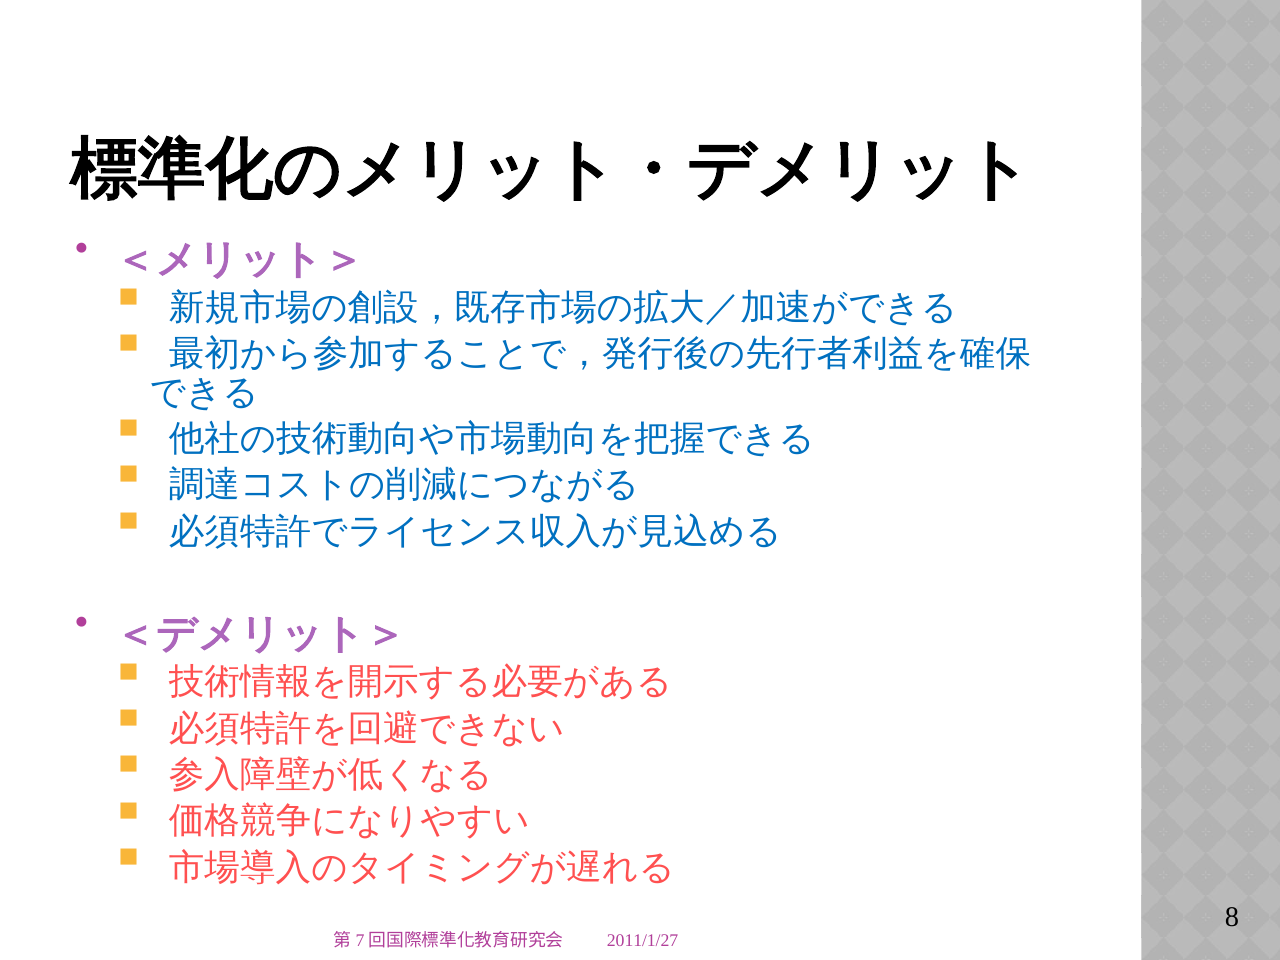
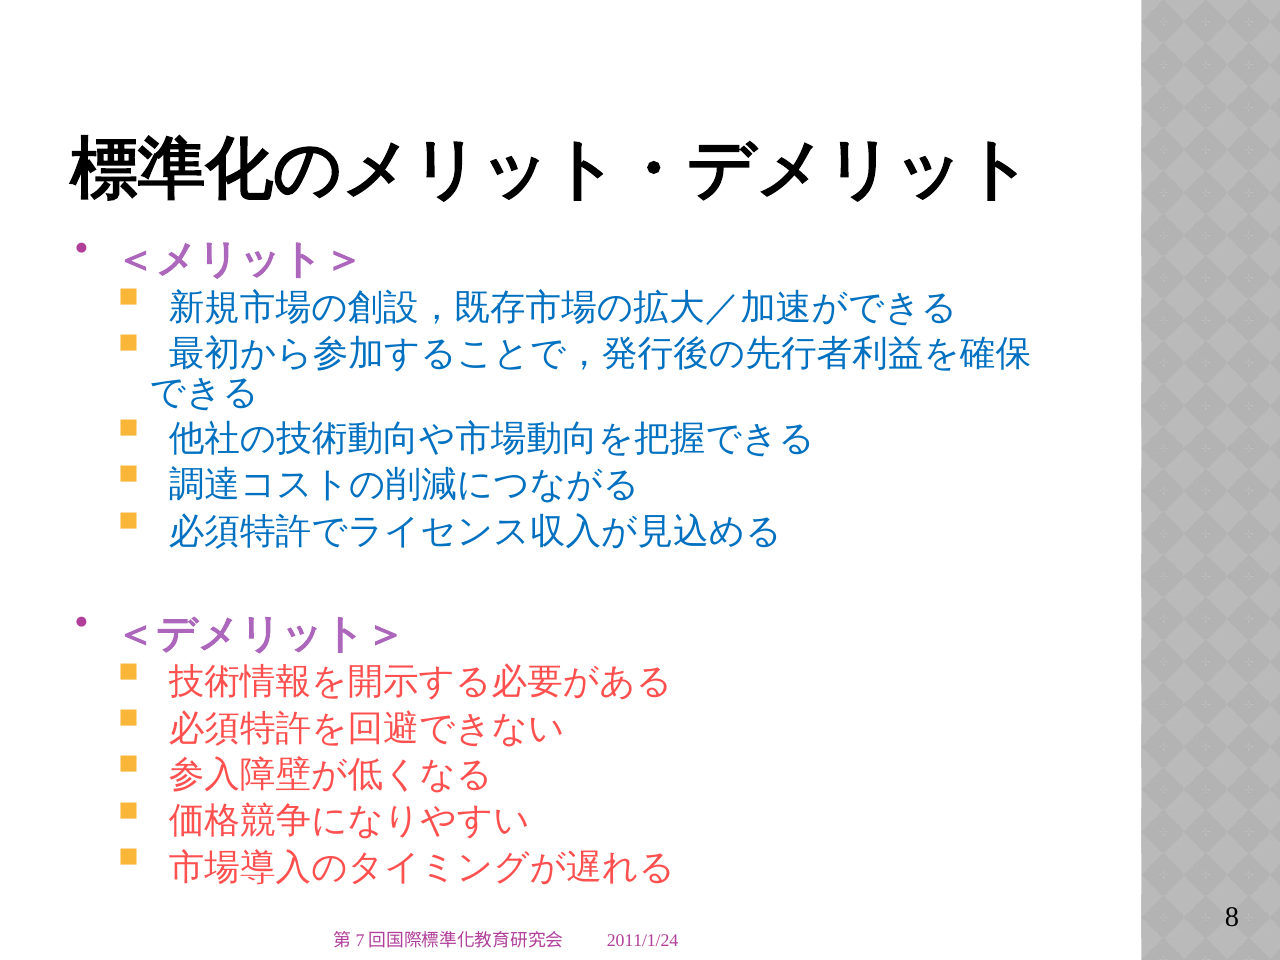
2011/1/27: 2011/1/27 -> 2011/1/24 (643, 940)
